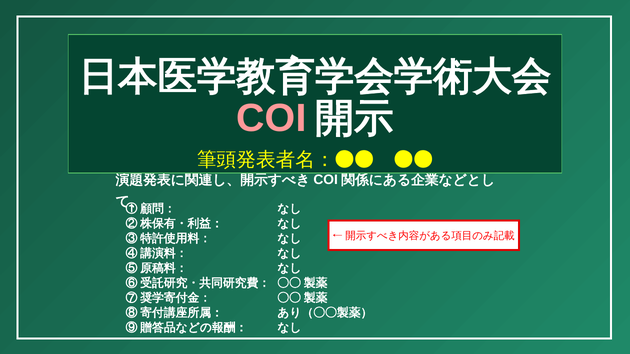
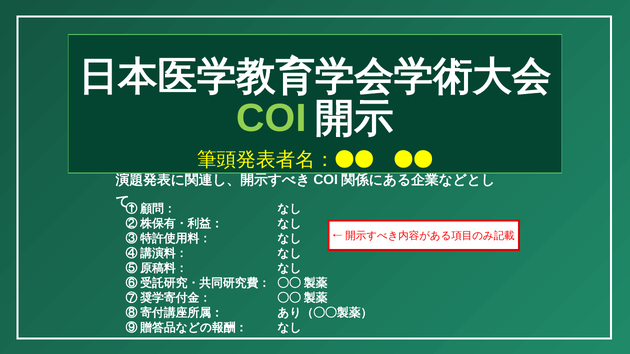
COI colour: pink -> light green (271, 118)
